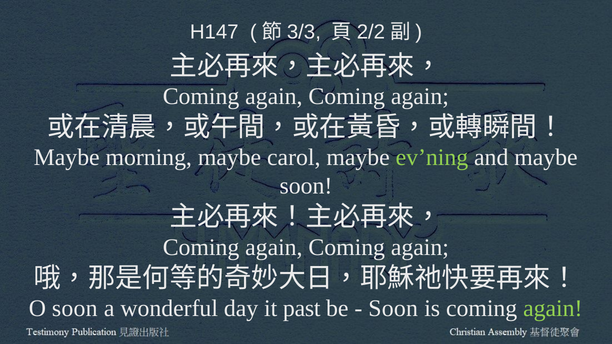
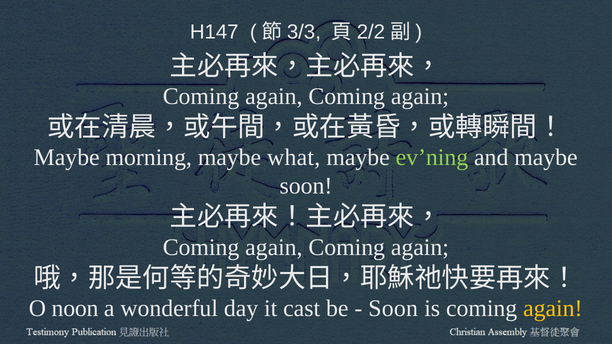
carol: carol -> what (294, 158)
O soon: soon -> noon (75, 309)
past: past -> cast (302, 309)
again colour: light green -> yellow (553, 309)
